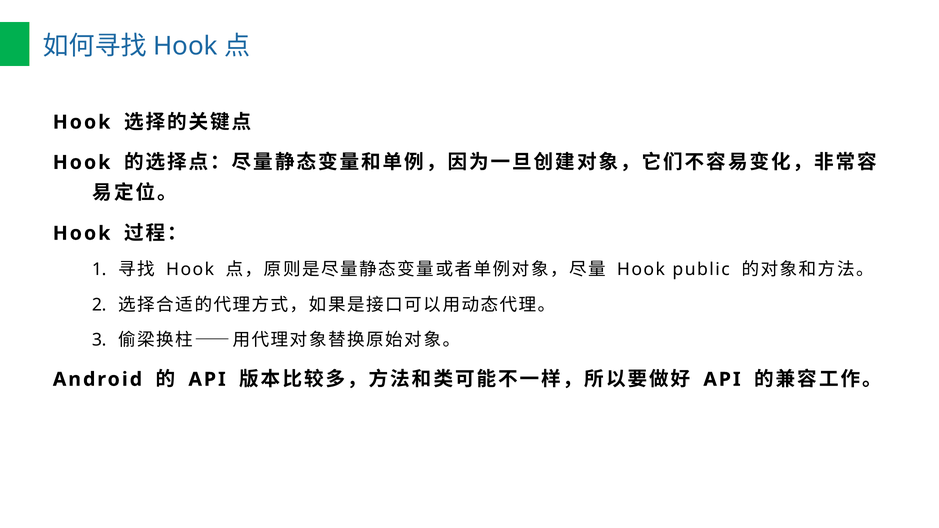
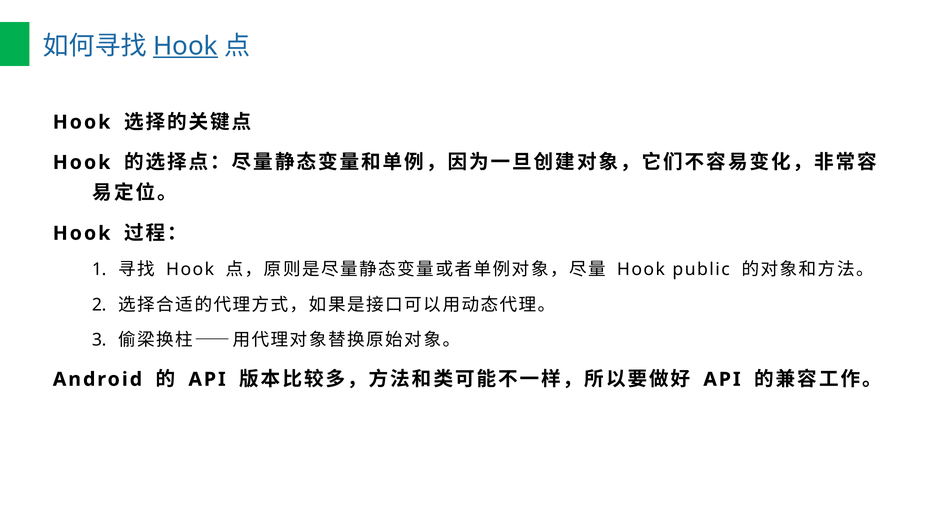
Hook underline: none -> present (186, 46)
